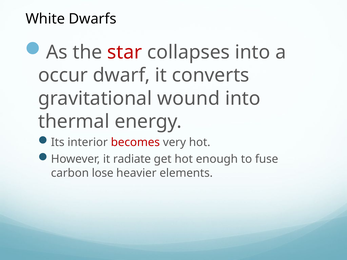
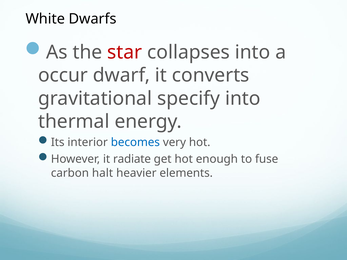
wound: wound -> specify (189, 99)
becomes colour: red -> blue (135, 142)
lose: lose -> halt (103, 173)
